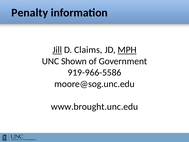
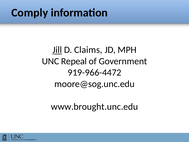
Penalty: Penalty -> Comply (30, 13)
MPH underline: present -> none (127, 50)
Shown: Shown -> Repeal (74, 61)
919-966-5586: 919-966-5586 -> 919-966-4472 (94, 72)
